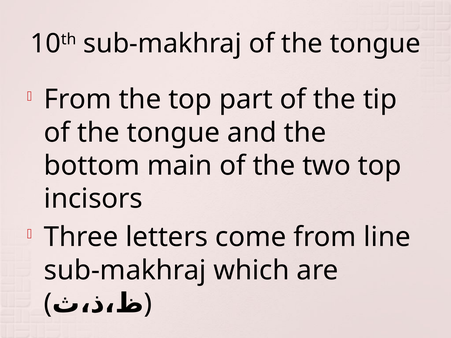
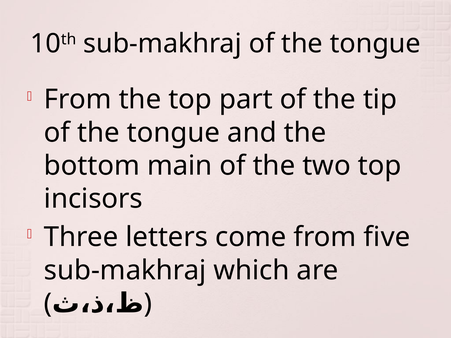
line: line -> five (387, 237)
